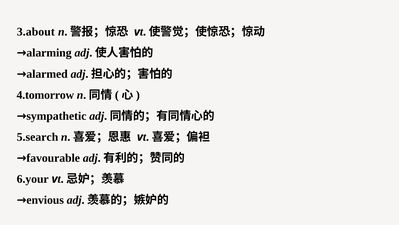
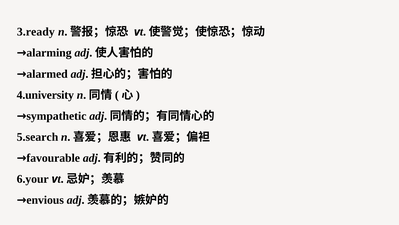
3.about: 3.about -> 3.ready (36, 32)
4.tomorrow: 4.tomorrow -> 4.university (45, 95)
